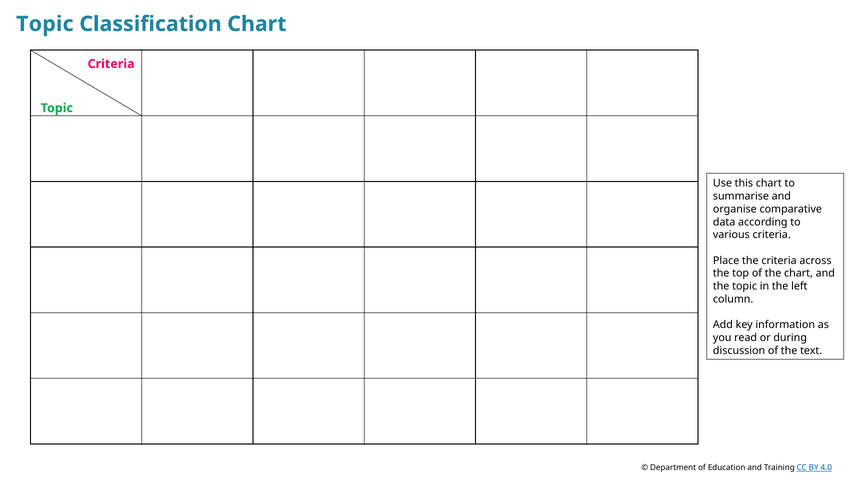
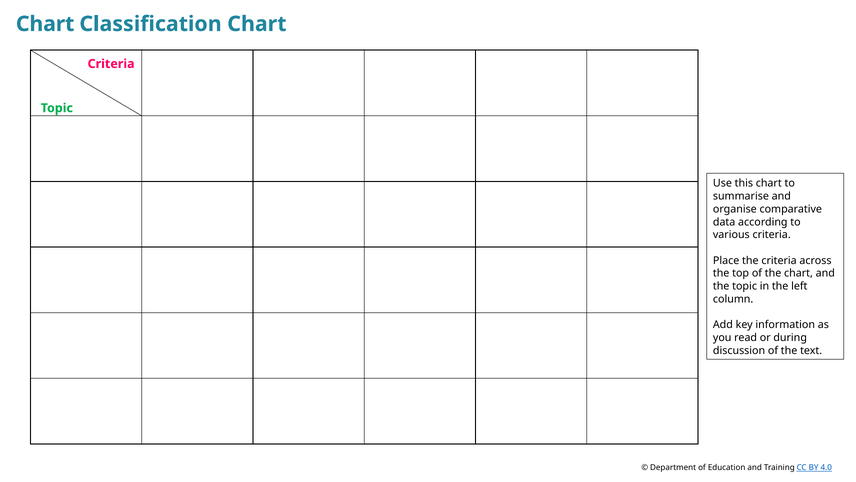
Topic: Topic -> Chart (45, 24)
